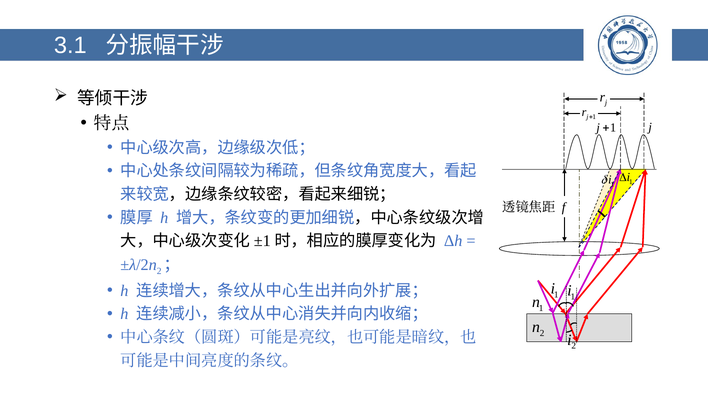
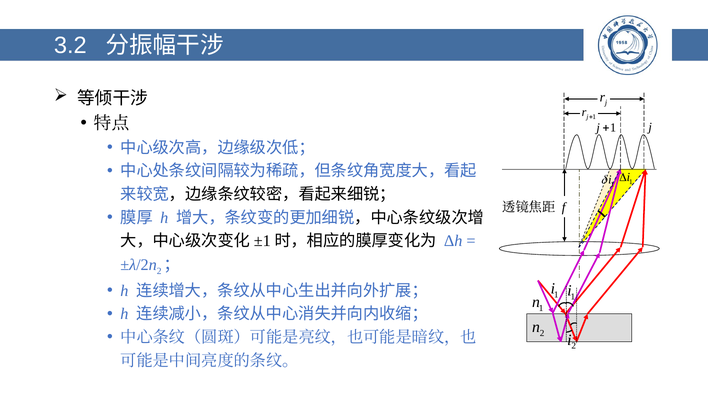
3.1: 3.1 -> 3.2 (70, 46)
